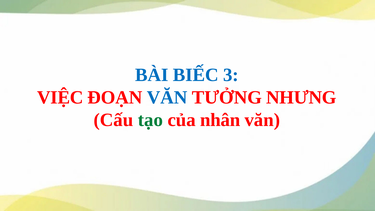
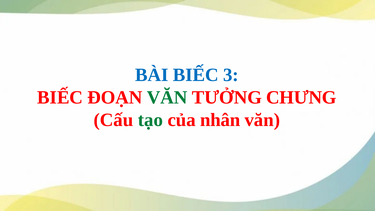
VIỆC: VIỆC -> BIẾC (60, 97)
VĂN colour: blue -> green (167, 97)
NHƯNG: NHƯNG -> CHƯNG (301, 97)
